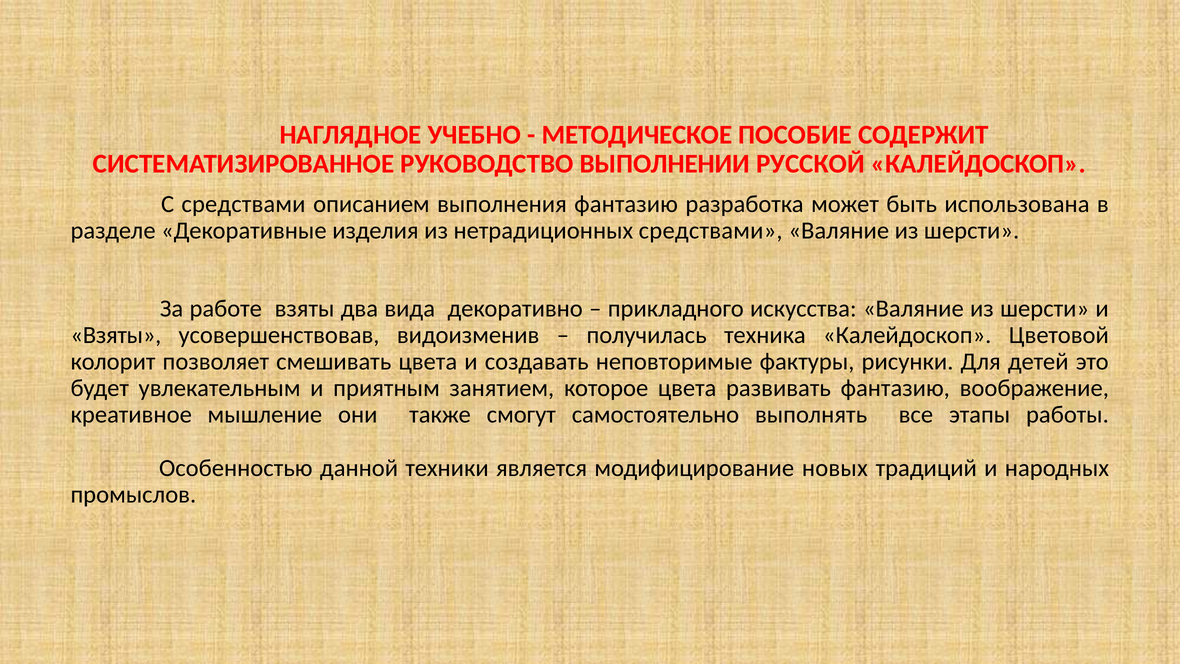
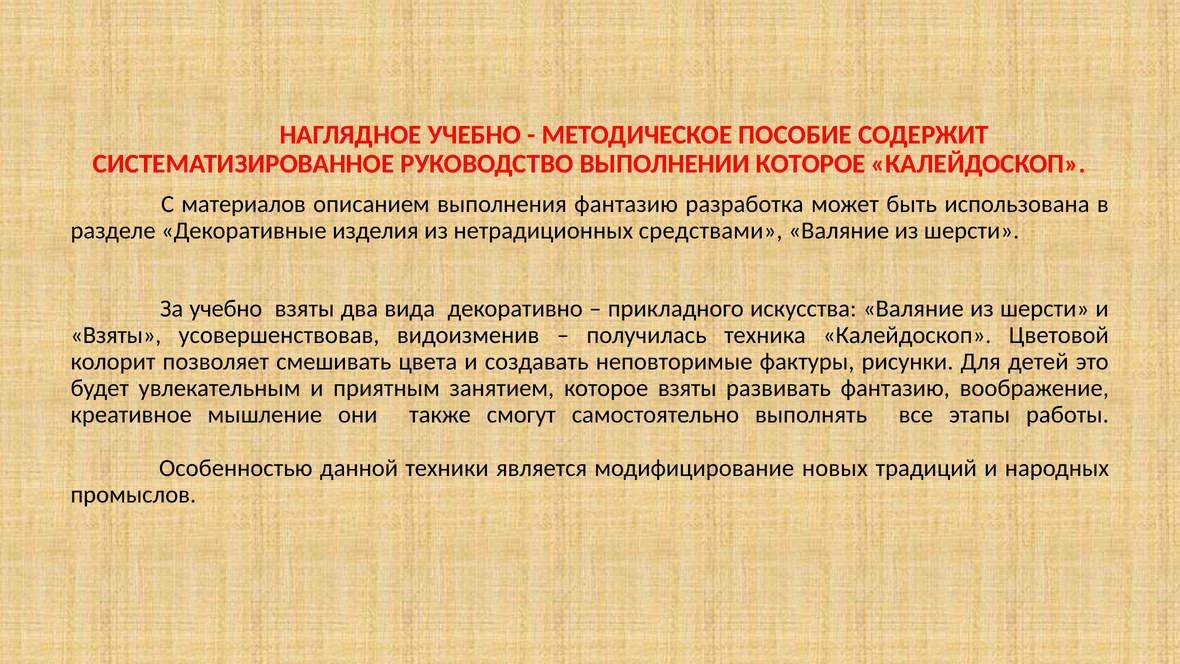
ВЫПОЛНЕНИИ РУССКОЙ: РУССКОЙ -> КОТОРОЕ (811, 164)
С средствами: средствами -> материалов (244, 204)
За работе: работе -> учебно (226, 308)
которое цвета: цвета -> взяты (687, 388)
